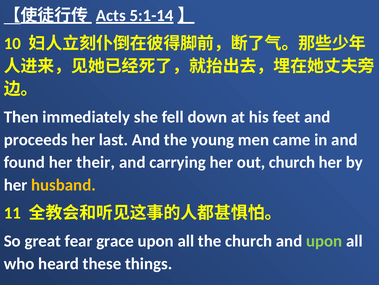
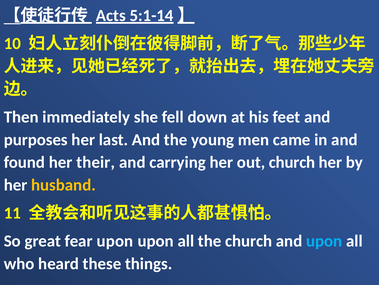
proceeds: proceeds -> purposes (36, 139)
fear grace: grace -> upon (115, 240)
upon colour: light green -> light blue (324, 240)
